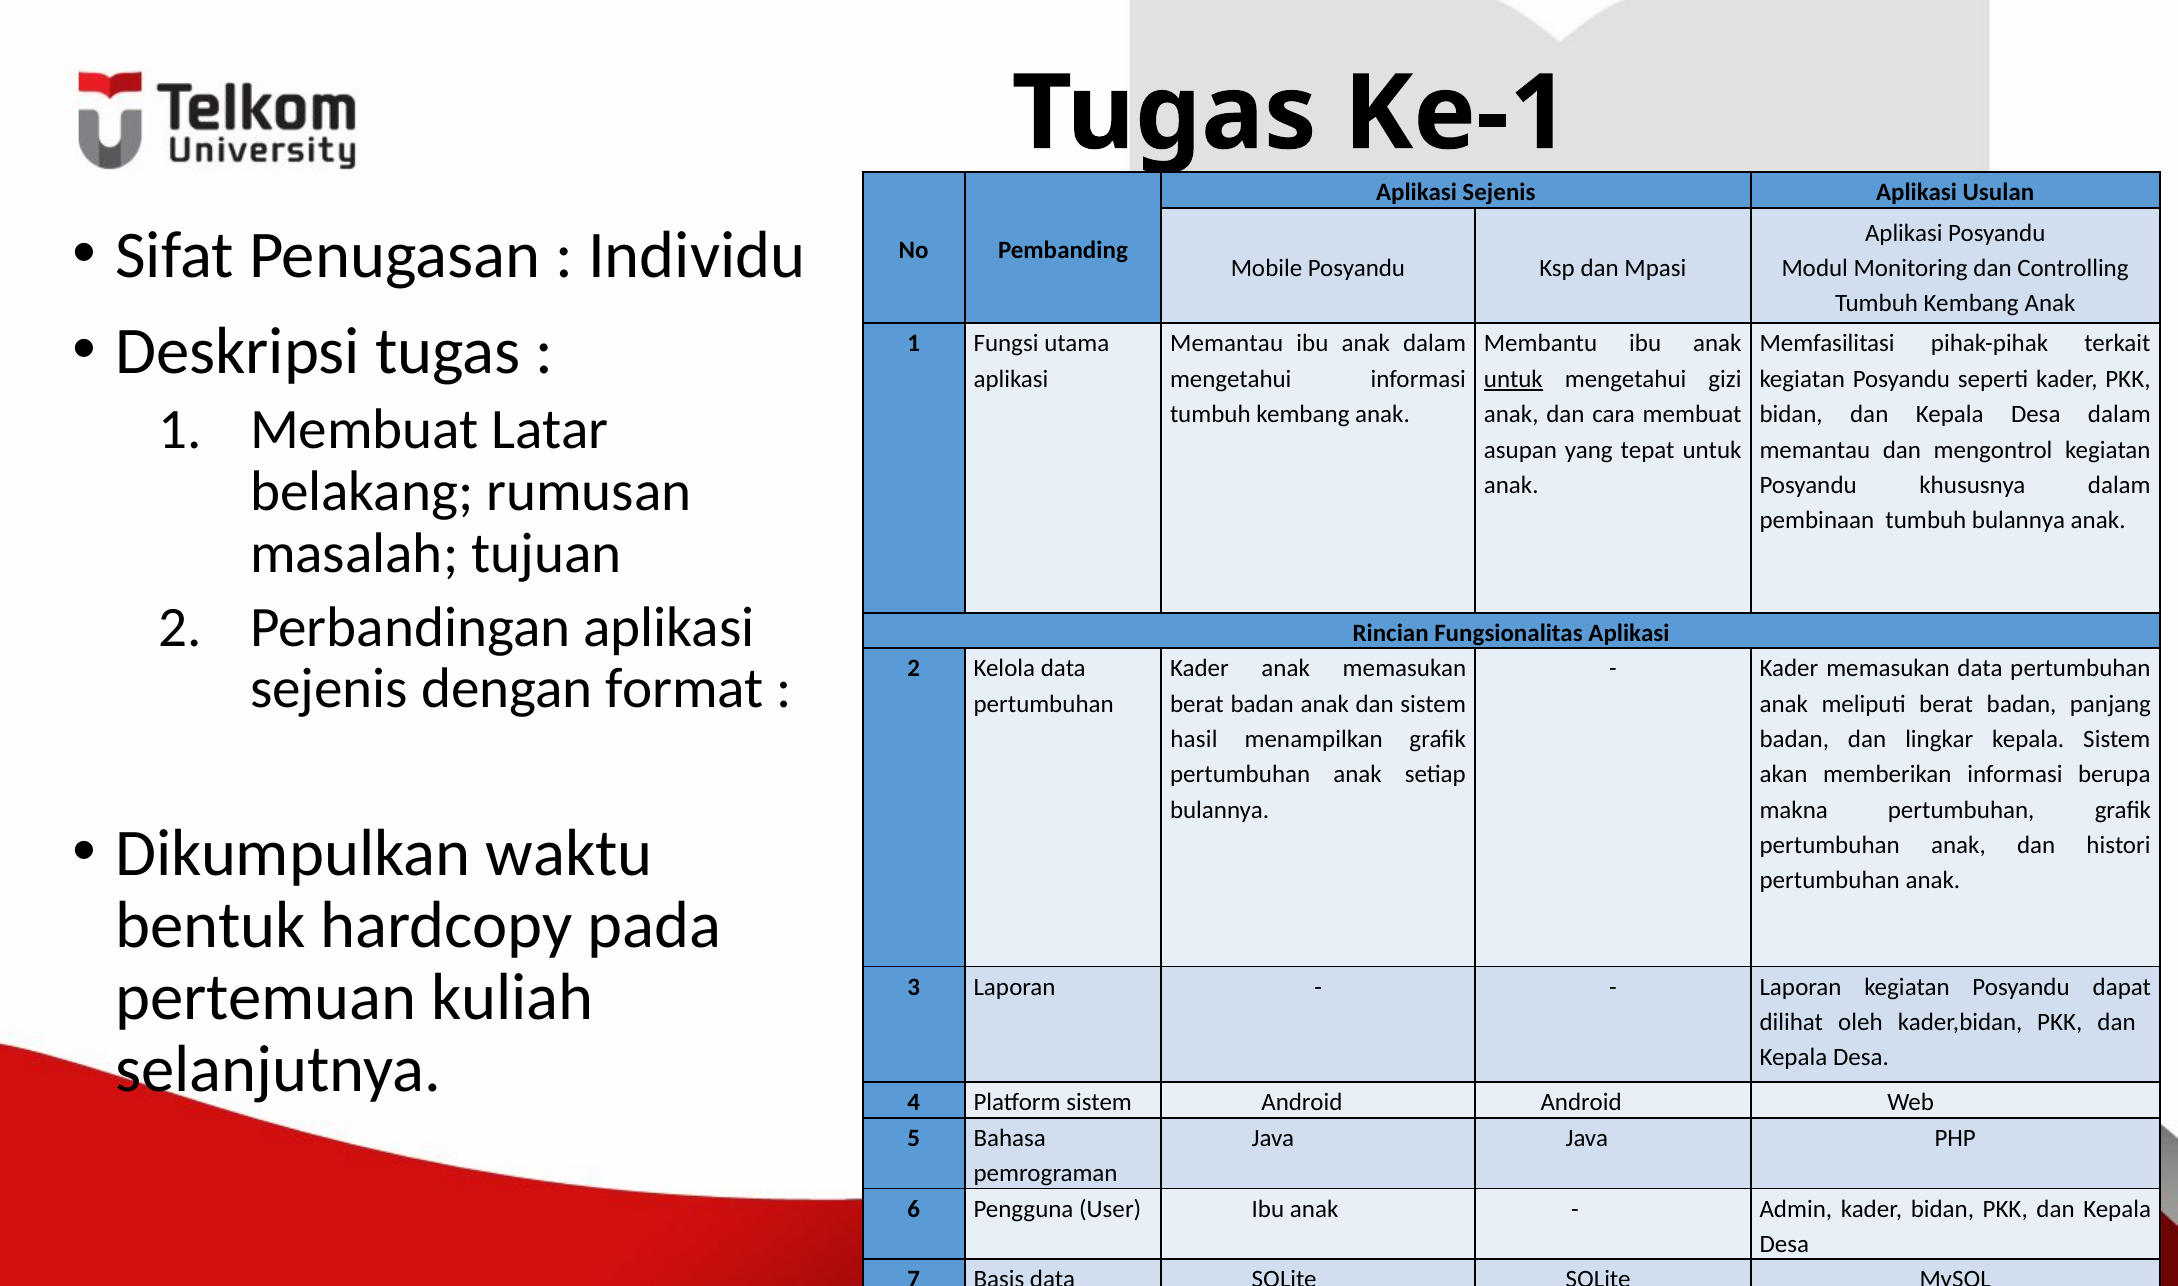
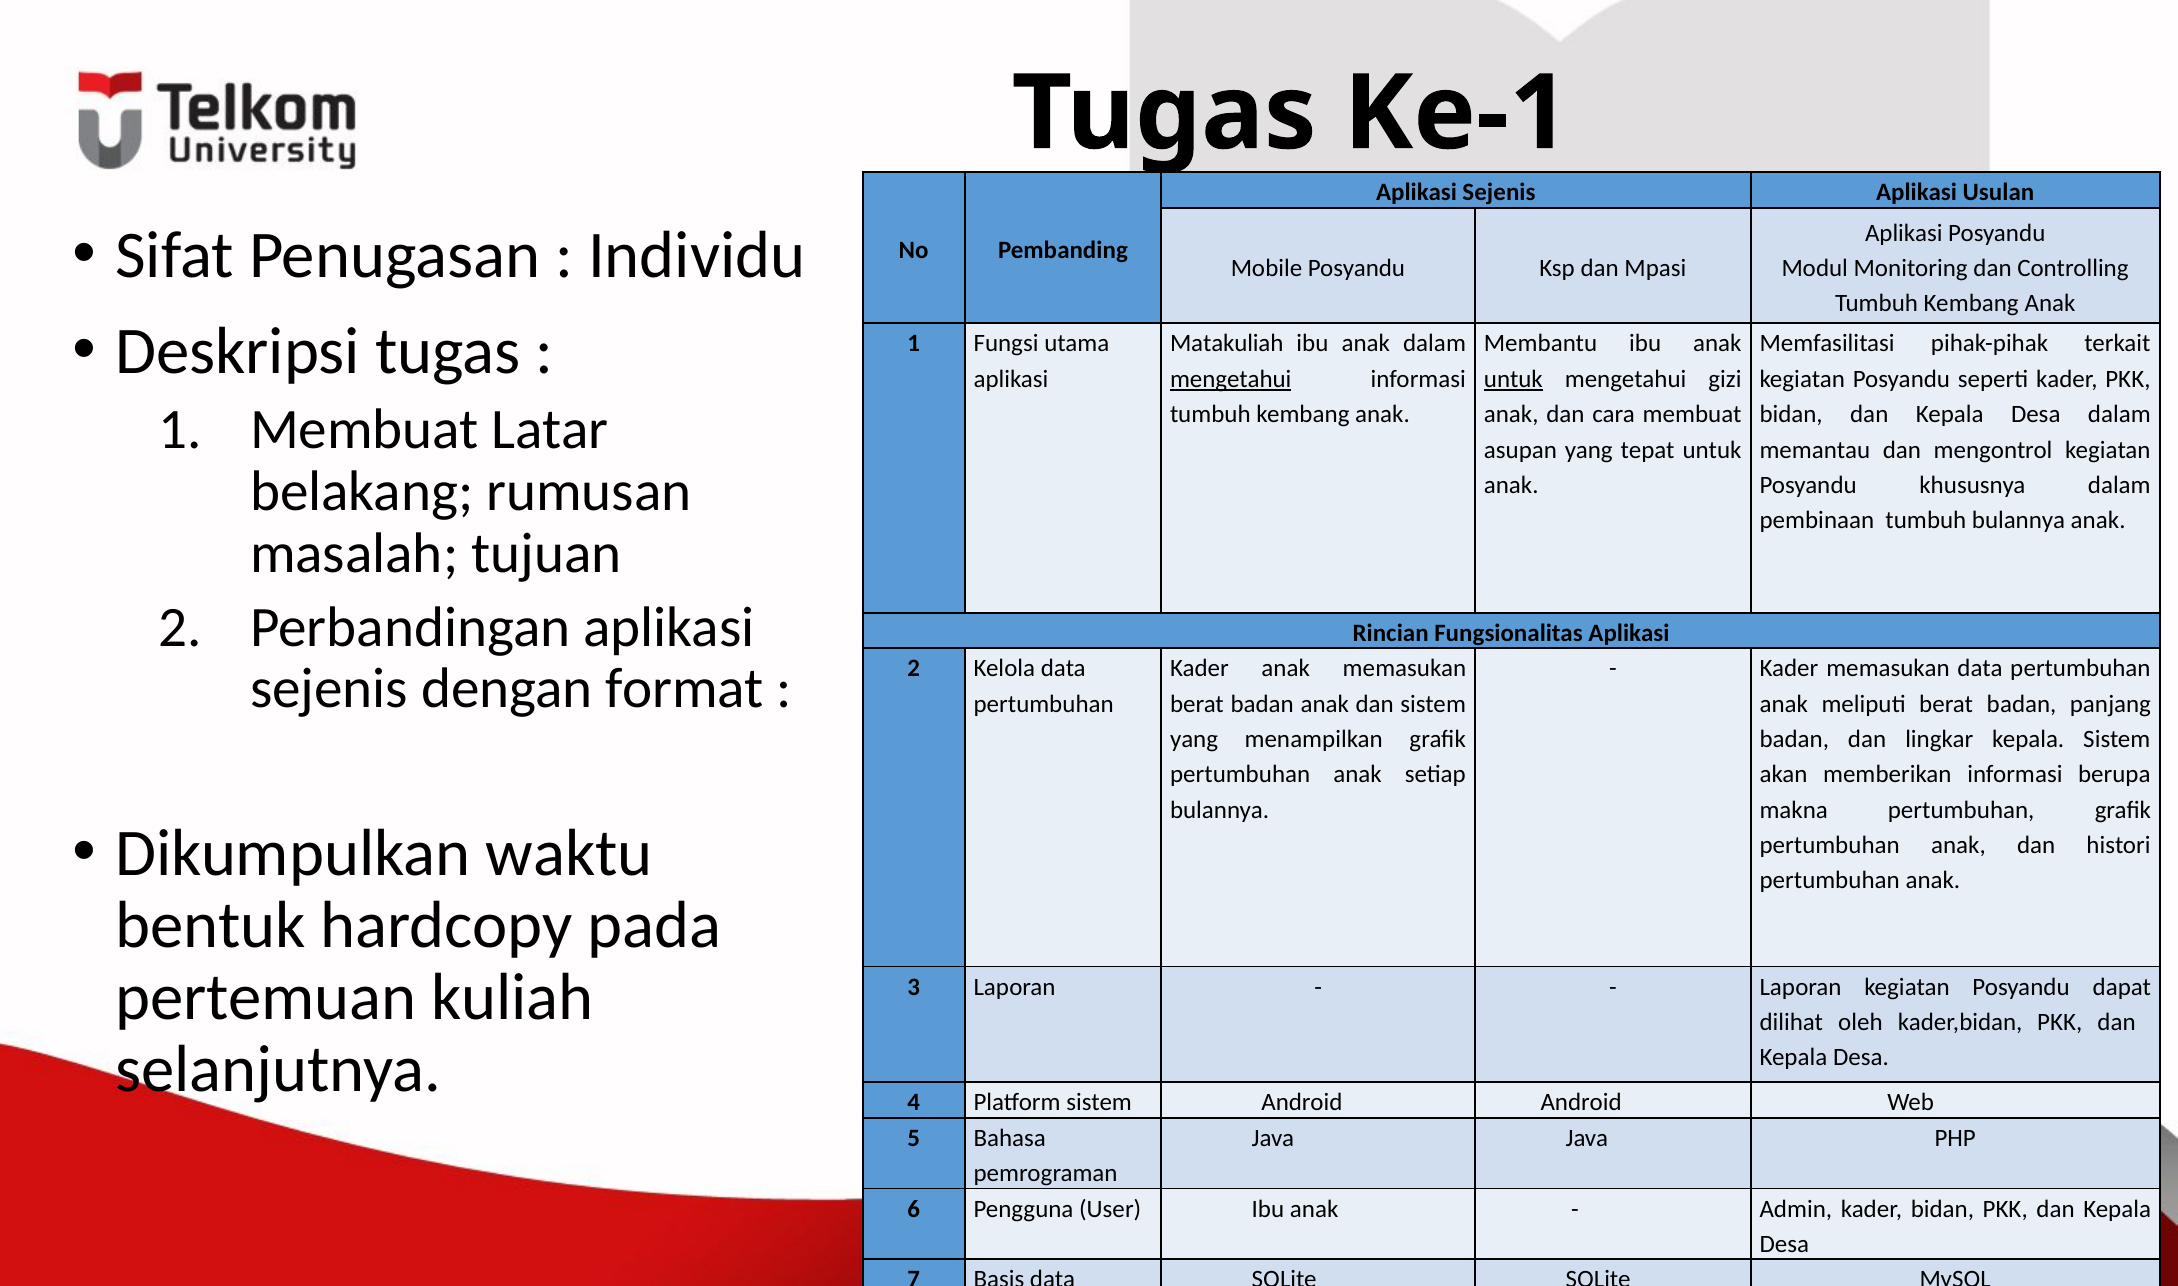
Memantau: Memantau -> Matakuliah (1227, 344)
mengetahui underline: none -> present (1231, 379)
hasil: hasil -> yang (1194, 739)
